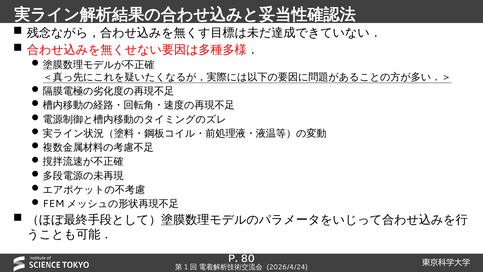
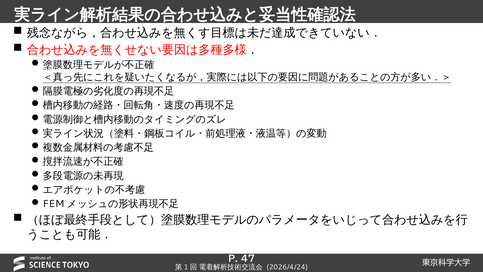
80: 80 -> 47 (248, 258)
